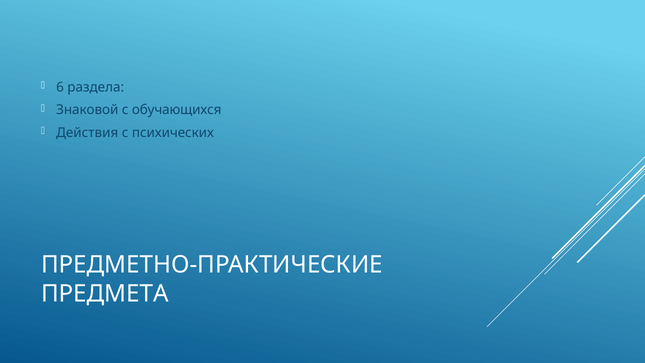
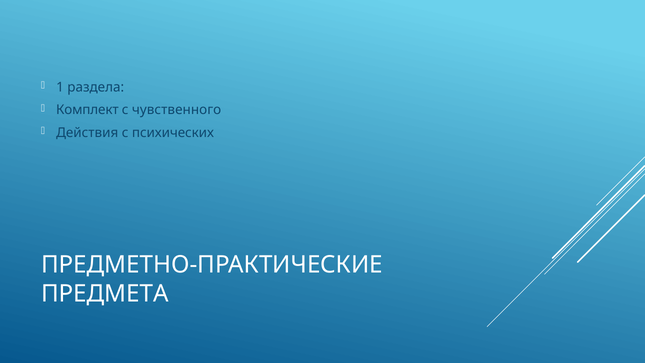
6: 6 -> 1 (60, 87)
Знаковой: Знаковой -> Комплект (87, 110)
обучающихся: обучающихся -> чувственного (177, 110)
